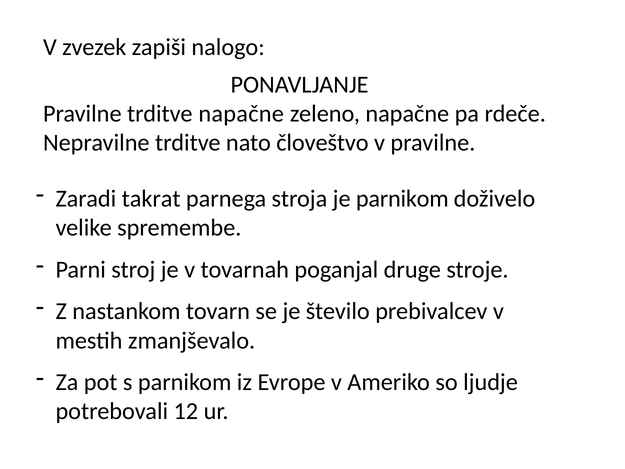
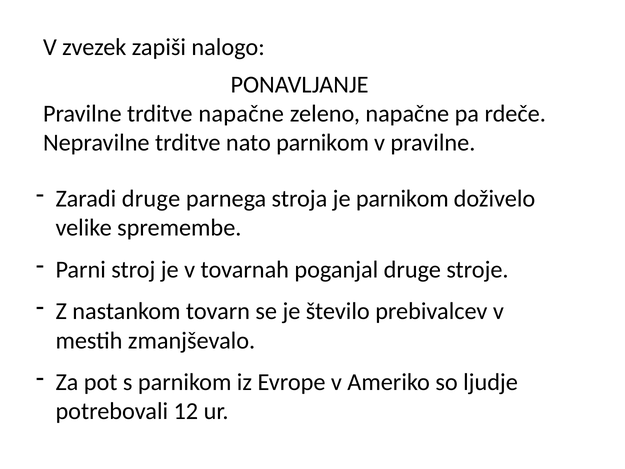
nato človeštvo: človeštvo -> parnikom (323, 143)
Zaradi takrat: takrat -> druge (151, 199)
